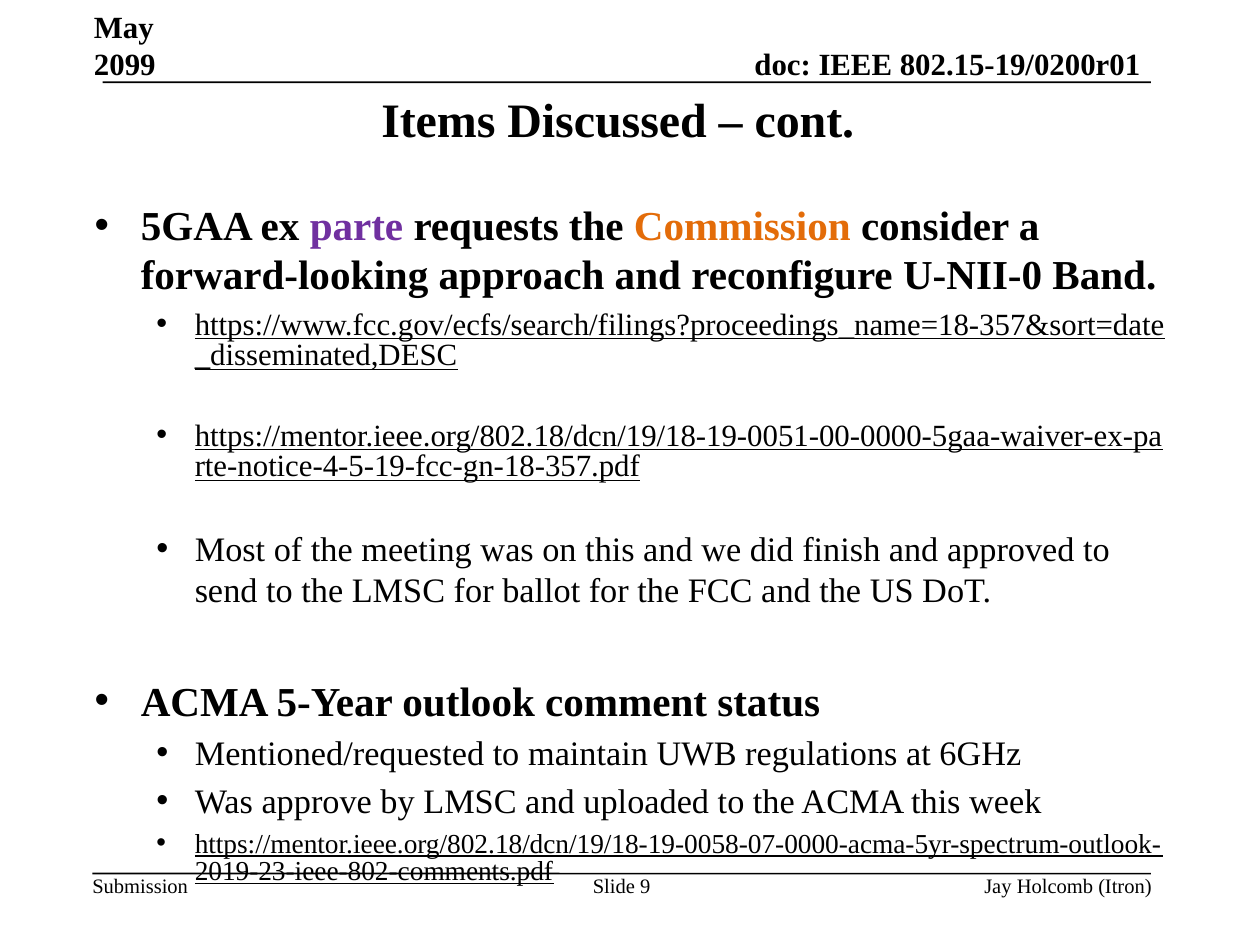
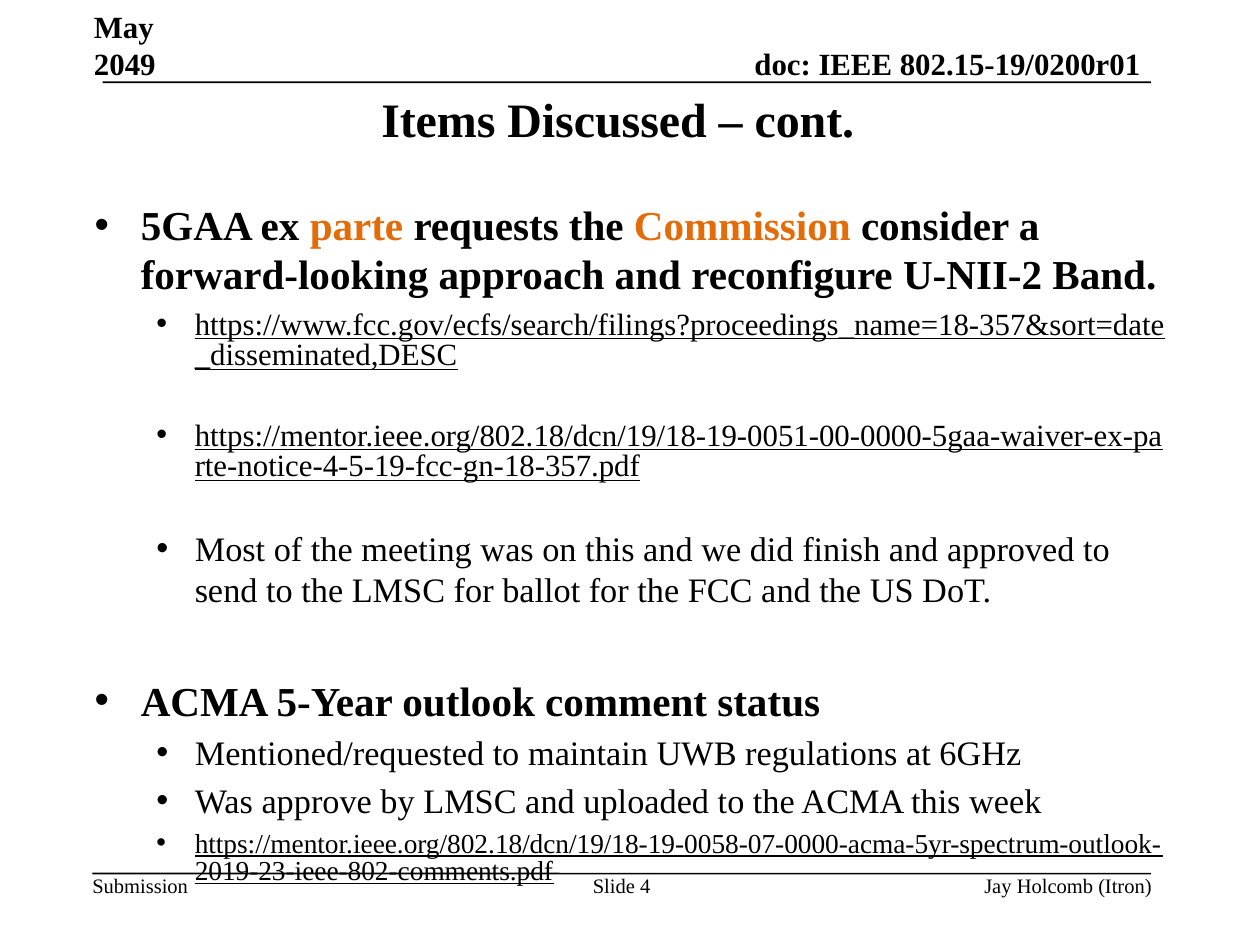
2099: 2099 -> 2049 (125, 66)
parte colour: purple -> orange (356, 227)
U-NII-0: U-NII-0 -> U-NII-2 (973, 276)
9: 9 -> 4 (645, 887)
